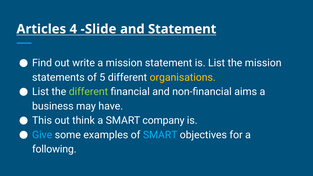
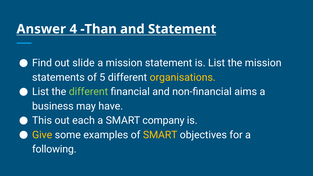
Articles: Articles -> Answer (41, 29)
Slide: Slide -> Than (99, 29)
write: write -> slide (84, 63)
think: think -> each (84, 121)
Give colour: light blue -> yellow (42, 135)
SMART colour: light blue -> yellow (160, 135)
